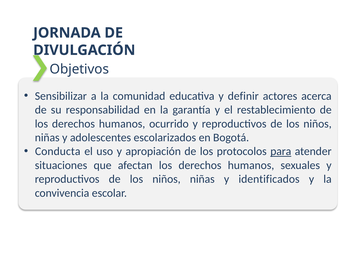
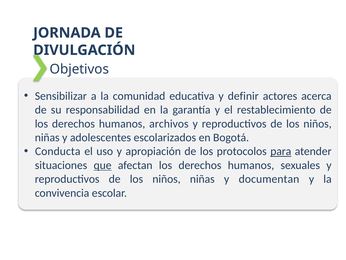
ocurrido: ocurrido -> archivos (169, 123)
que underline: none -> present (103, 165)
identificados: identificados -> documentan (269, 179)
